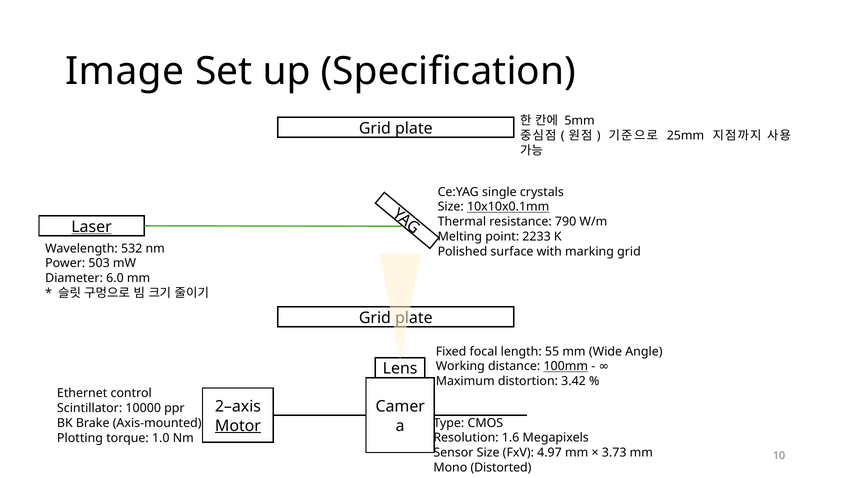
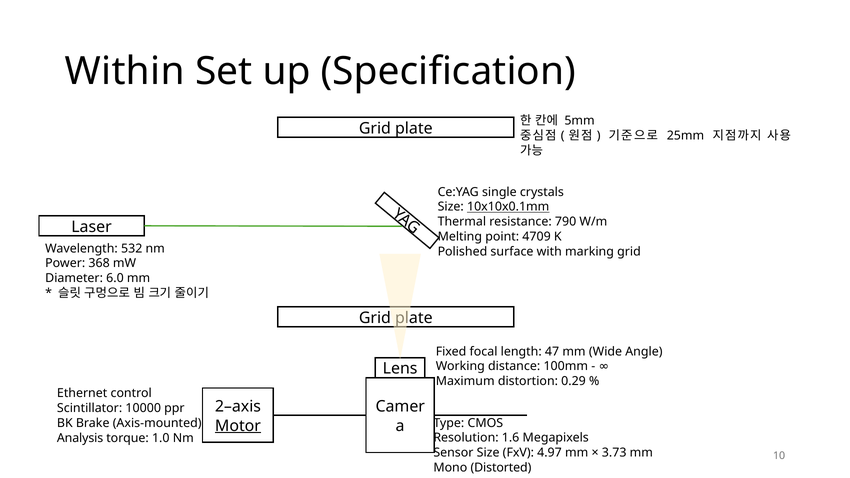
Image: Image -> Within (125, 71)
Laser underline: present -> none (92, 227)
2233: 2233 -> 4709 (537, 237)
503: 503 -> 368 (99, 263)
55: 55 -> 47 (552, 352)
100mm underline: present -> none (566, 366)
3.42: 3.42 -> 0.29 (574, 381)
Plotting: Plotting -> Analysis (80, 438)
